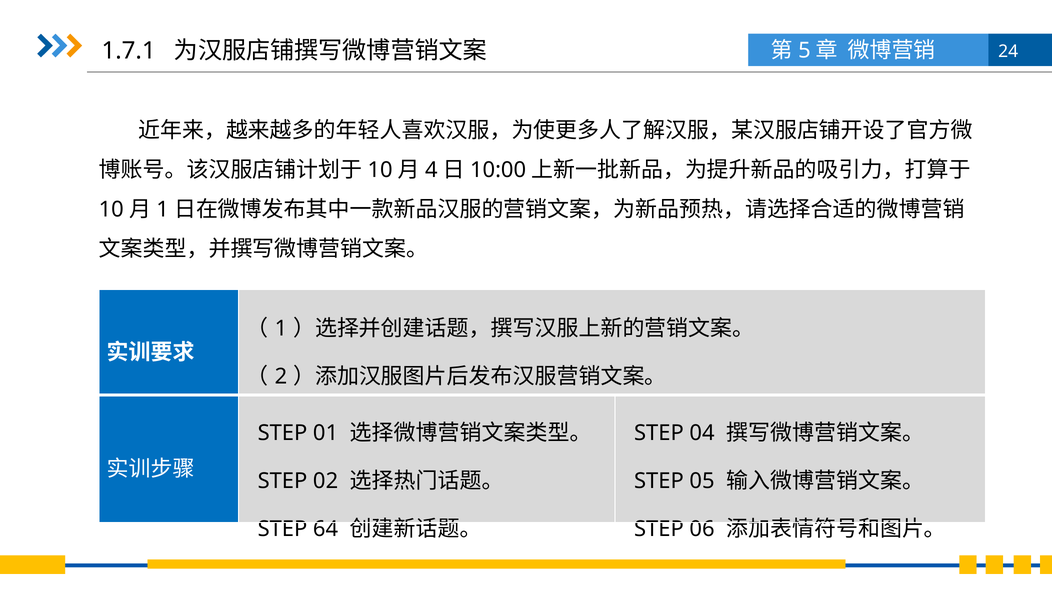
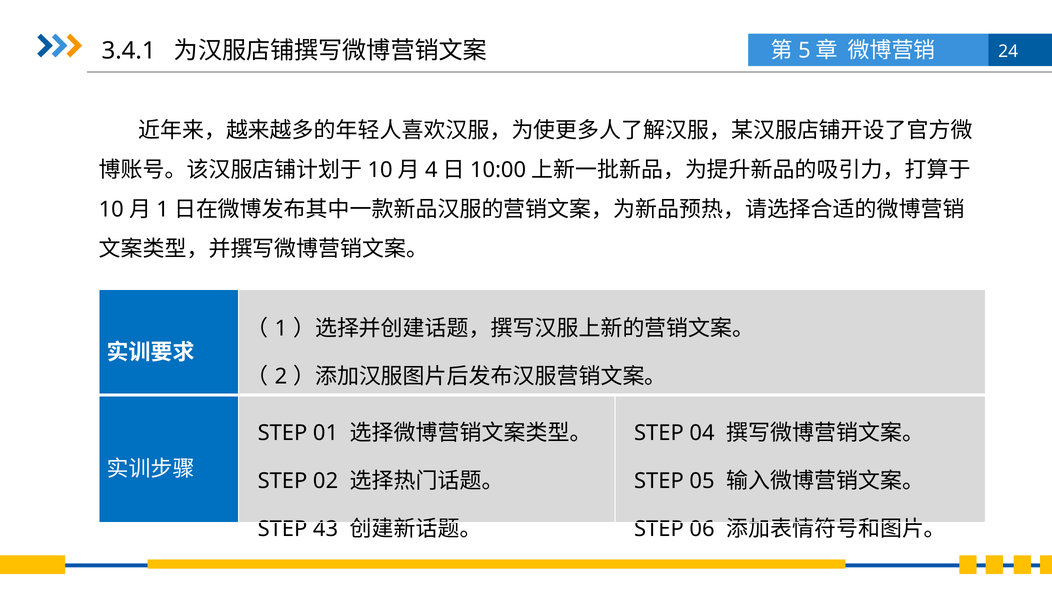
1.7.1: 1.7.1 -> 3.4.1 (129, 51)
64: 64 -> 43 (326, 529)
